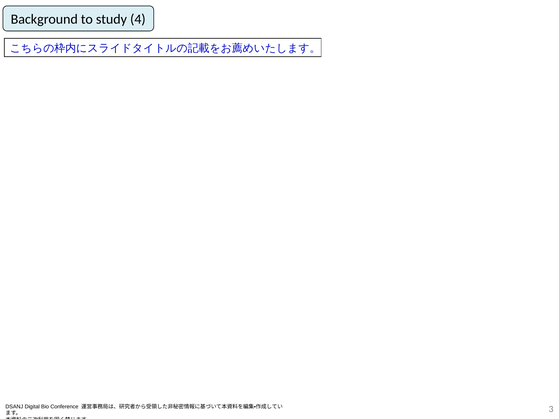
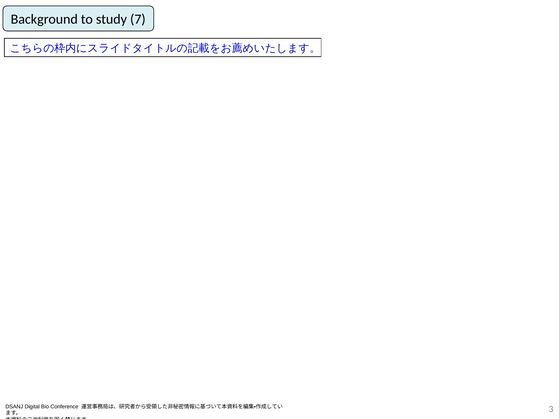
4: 4 -> 7 (138, 19)
